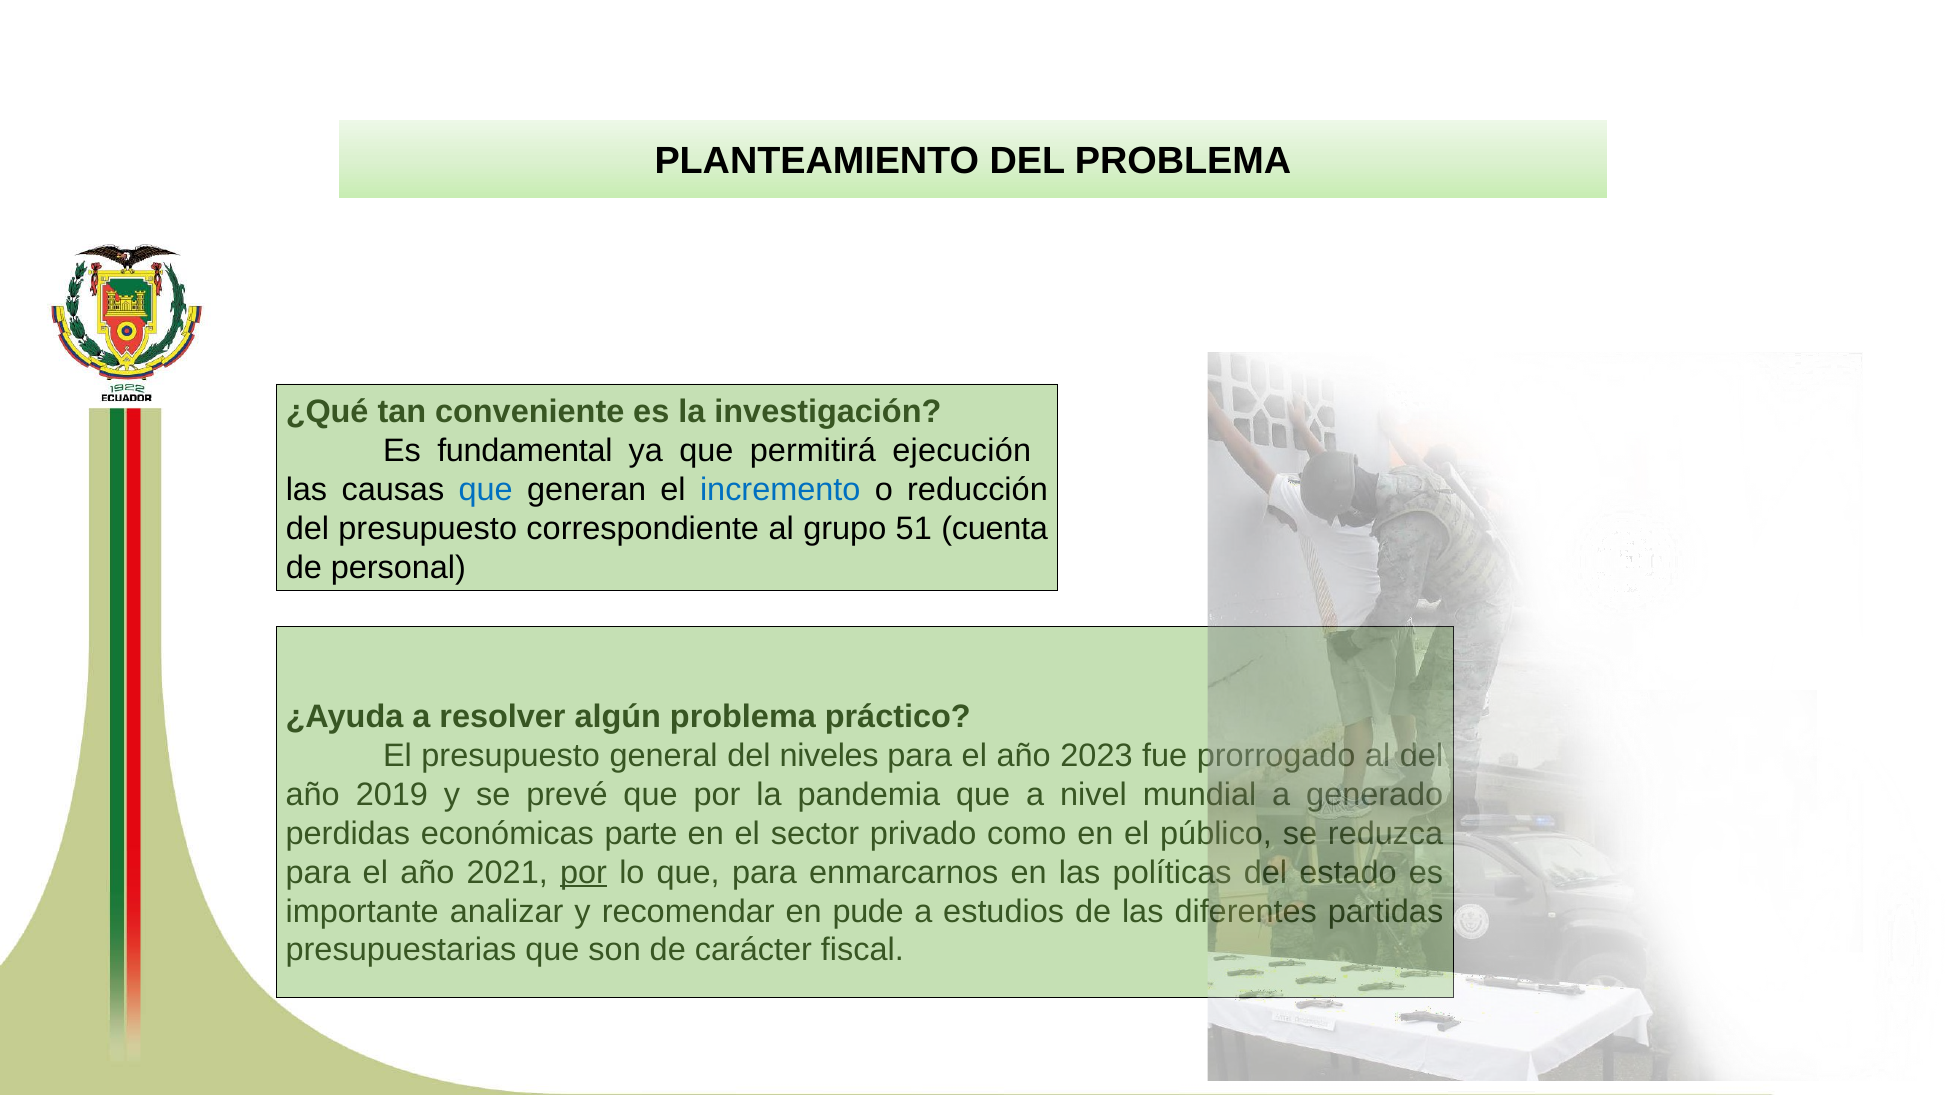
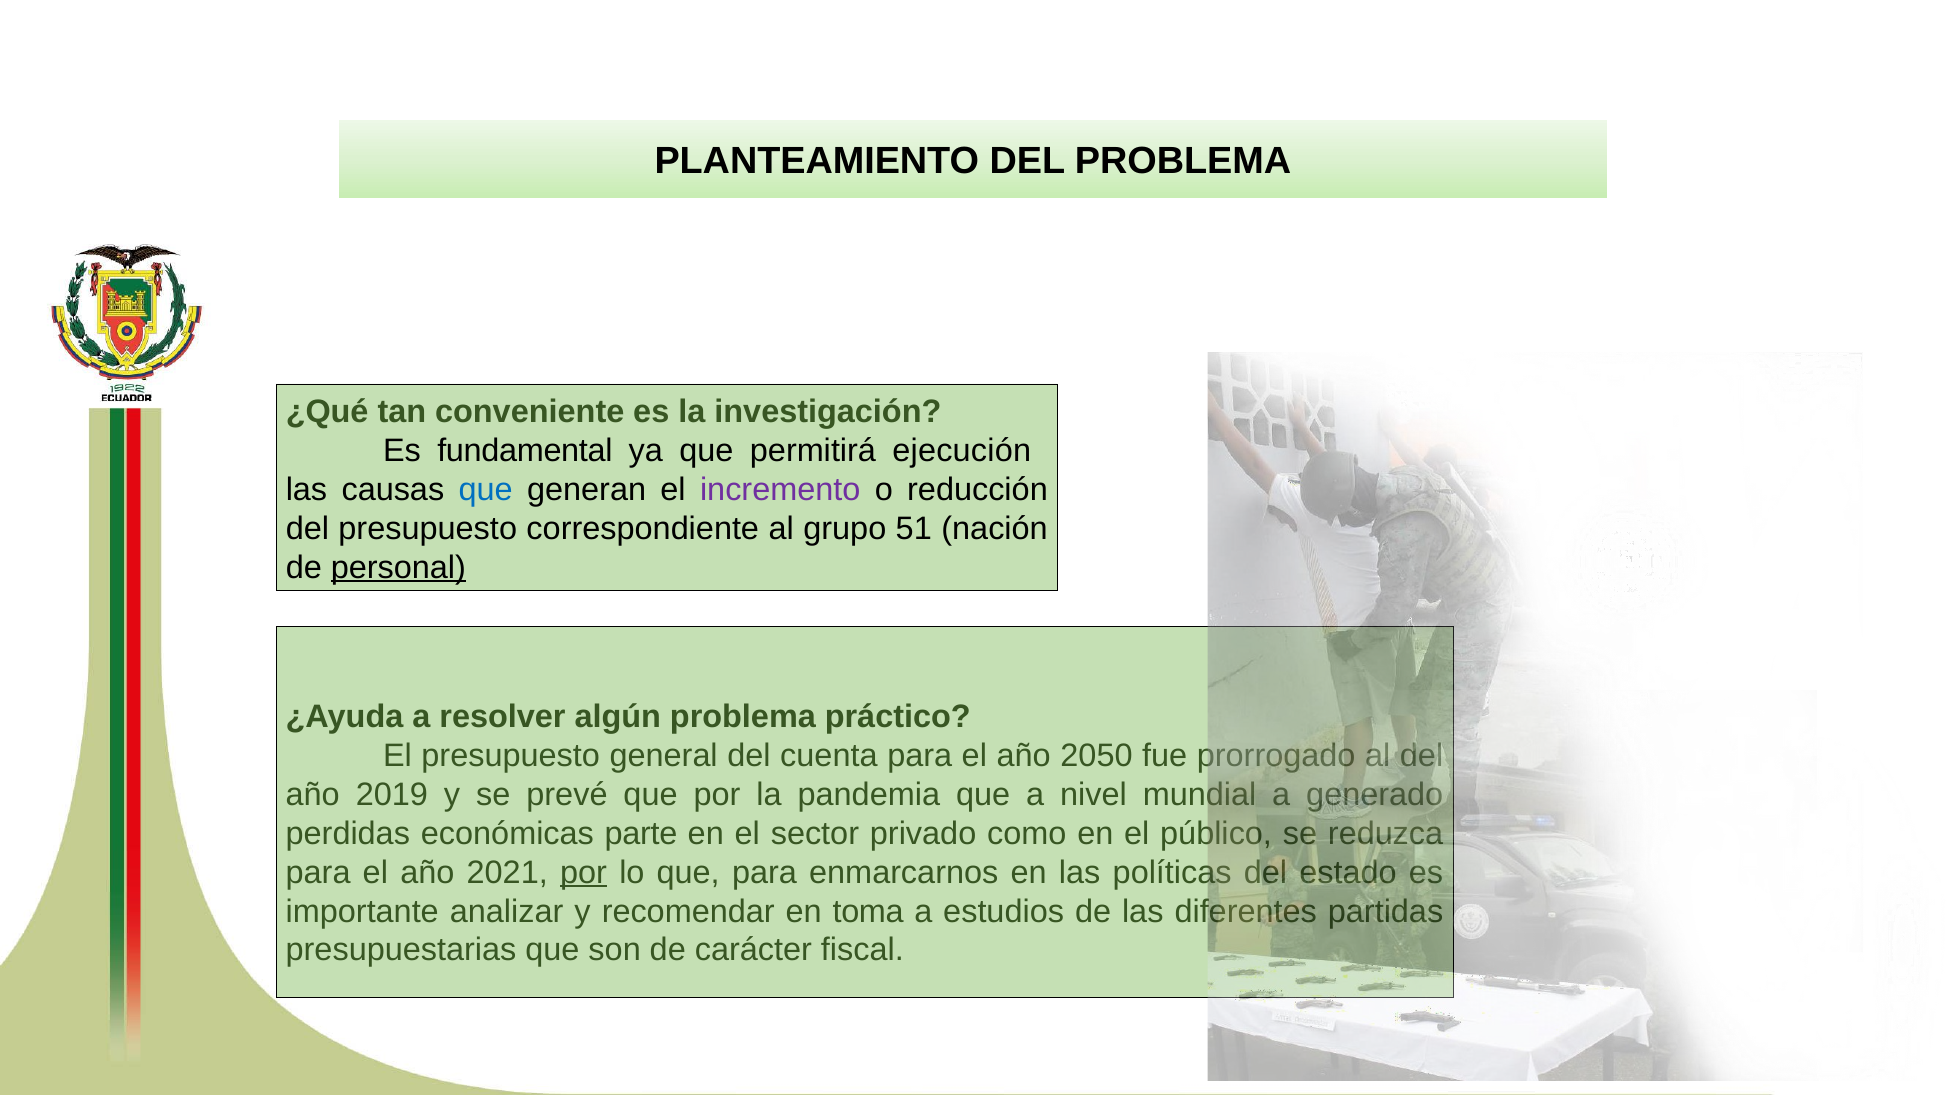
incremento colour: blue -> purple (780, 489)
cuenta: cuenta -> nación (995, 528)
personal underline: none -> present (398, 567)
niveles: niveles -> cuenta (829, 755)
2023: 2023 -> 2050 (1097, 755)
pude: pude -> toma (868, 911)
